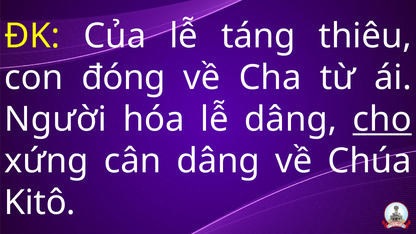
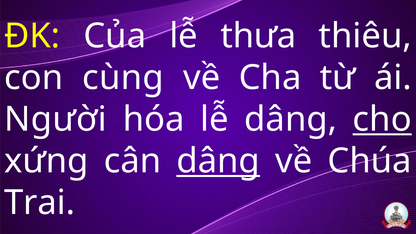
táng: táng -> thưa (258, 36)
đóng: đóng -> cùng (123, 78)
dâng underline: none -> present (218, 161)
Kitô: Kitô -> Trai (40, 203)
